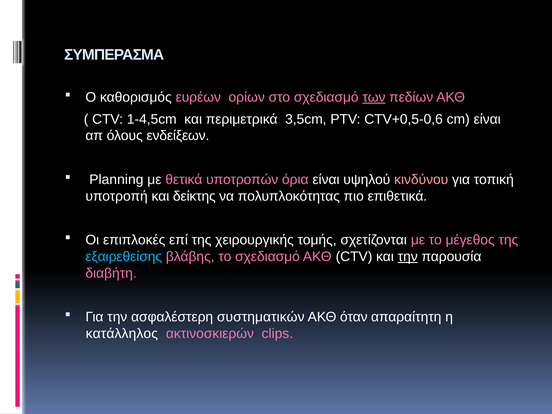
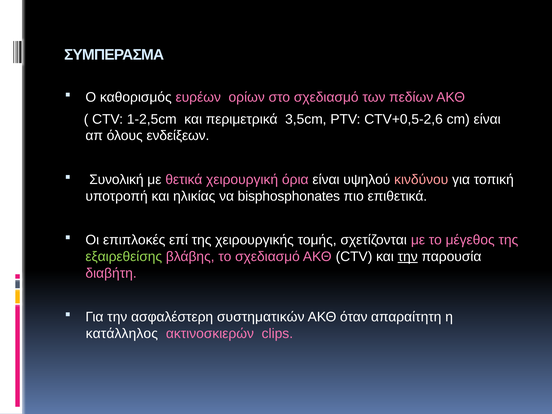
των underline: present -> none (374, 97)
1-4,5cm: 1-4,5cm -> 1-2,5cm (152, 119)
CTV+0,5-0,6: CTV+0,5-0,6 -> CTV+0,5-2,6 (404, 119)
Planning: Planning -> Συνολική (116, 180)
υποτροπών: υποτροπών -> χειρουργική (242, 180)
δείκτης: δείκτης -> ηλικίας (194, 196)
πολυπλοκότητας: πολυπλοκότητας -> bisphosphonates (289, 196)
εξαιρεθείσης colour: light blue -> light green (124, 257)
